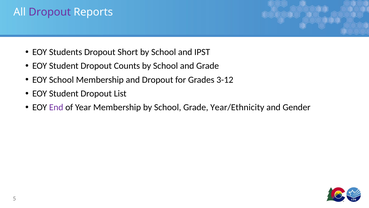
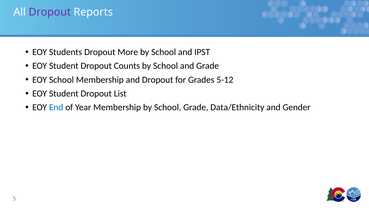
Short: Short -> More (128, 52)
3-12: 3-12 -> 5-12 (225, 80)
End colour: purple -> blue (56, 107)
Year/Ethnicity: Year/Ethnicity -> Data/Ethnicity (237, 107)
